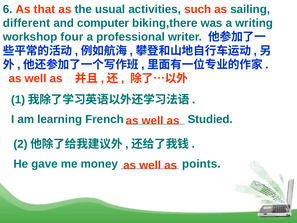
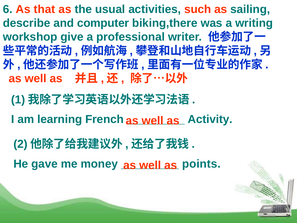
different: different -> describe (27, 23)
four: four -> give (72, 37)
Studied: Studied -> Activity (210, 119)
